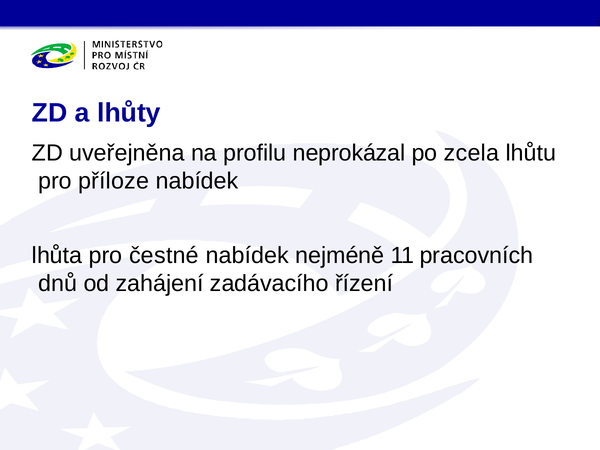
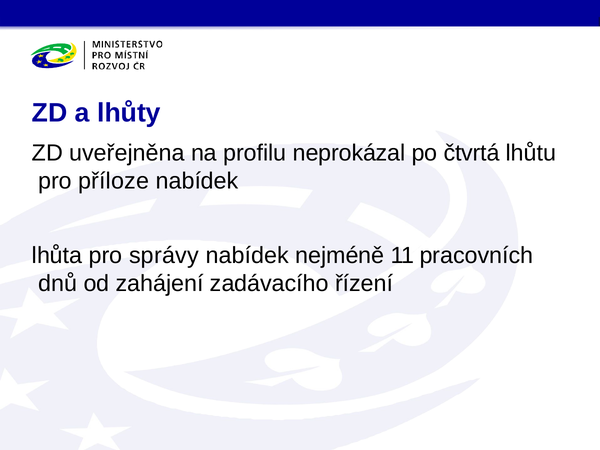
zcela: zcela -> čtvrtá (472, 153)
čestné: čestné -> správy (164, 255)
